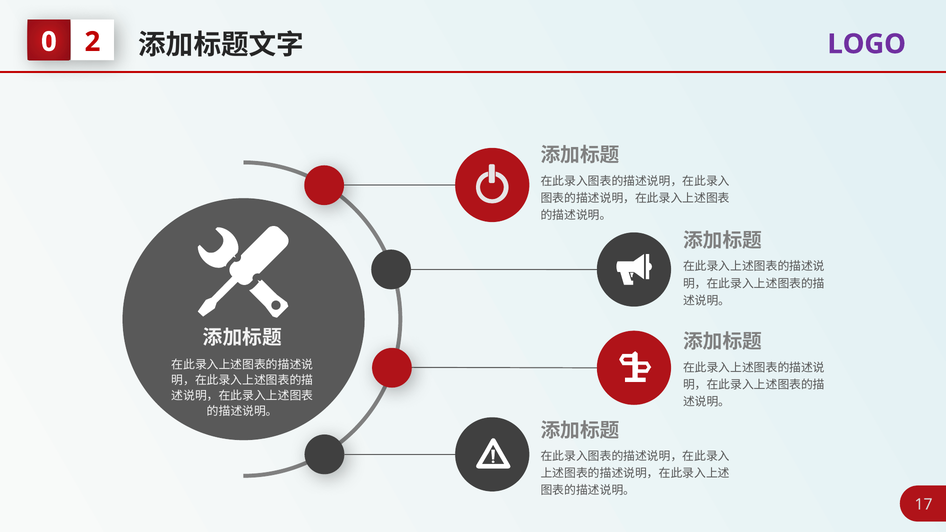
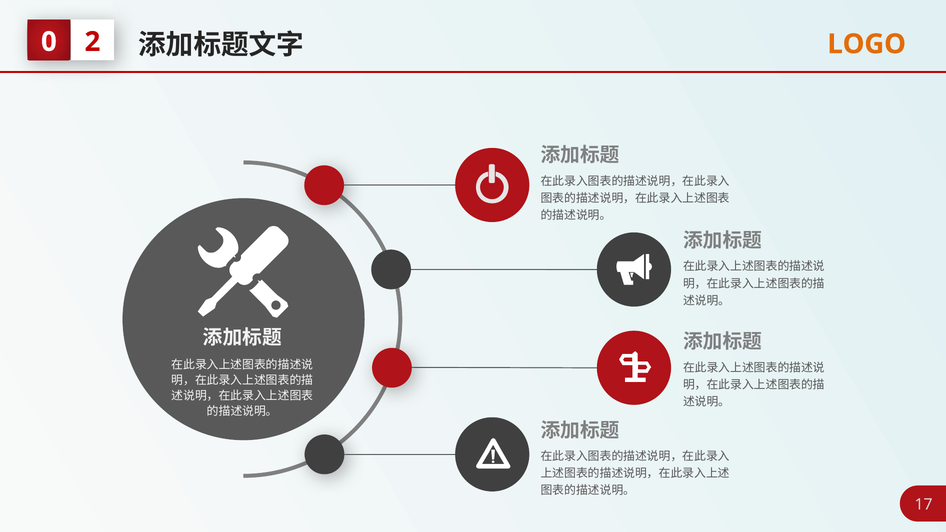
LOGO colour: purple -> orange (867, 44)
